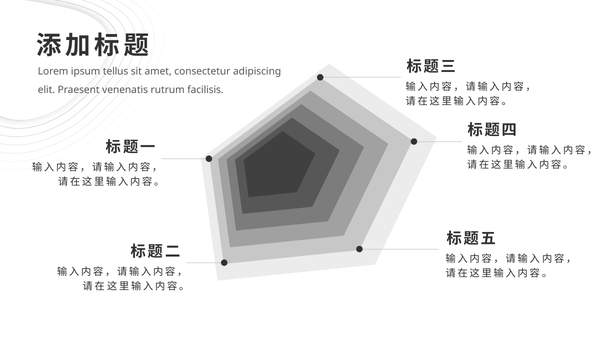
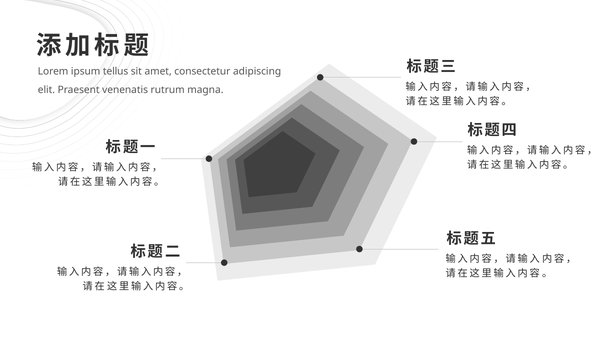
facilisis: facilisis -> magna (205, 90)
